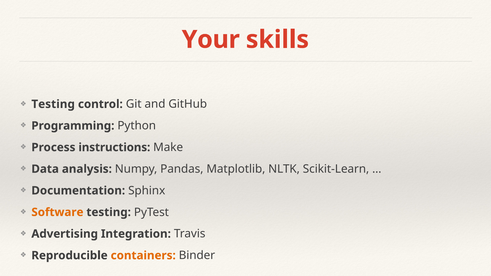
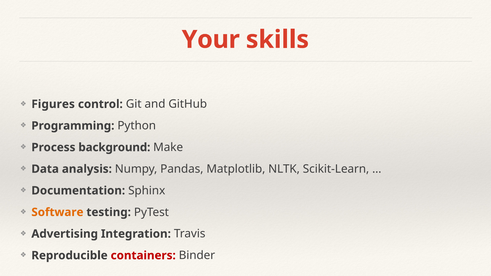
Testing: Testing -> Figures (53, 104)
instructions: instructions -> background (114, 147)
containers colour: orange -> red (143, 256)
